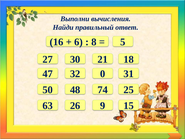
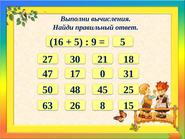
6: 6 -> 5 (79, 42)
8: 8 -> 9 (94, 42)
32: 32 -> 17 (75, 74)
74: 74 -> 45 (103, 90)
9: 9 -> 8 (103, 105)
